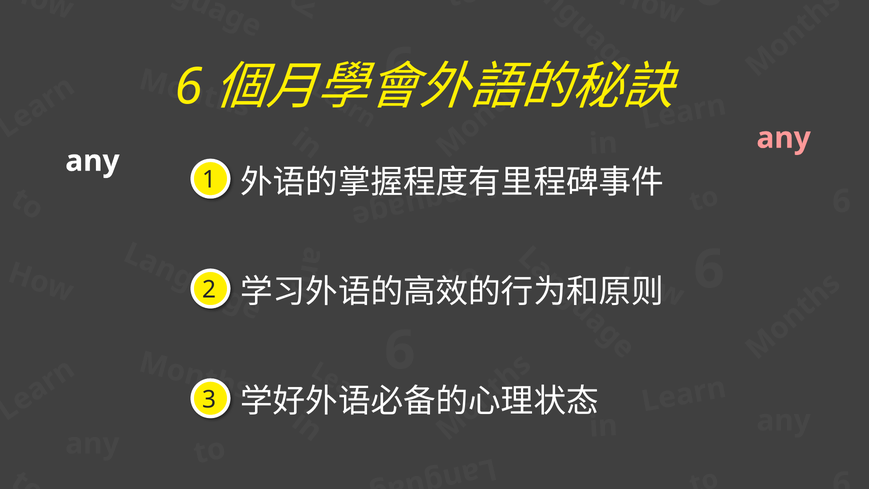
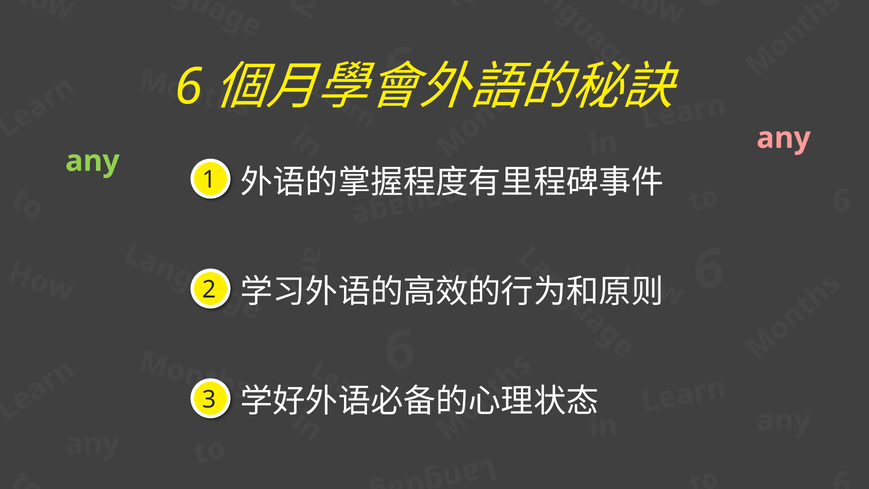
any colour: white -> light green (92, 161)
